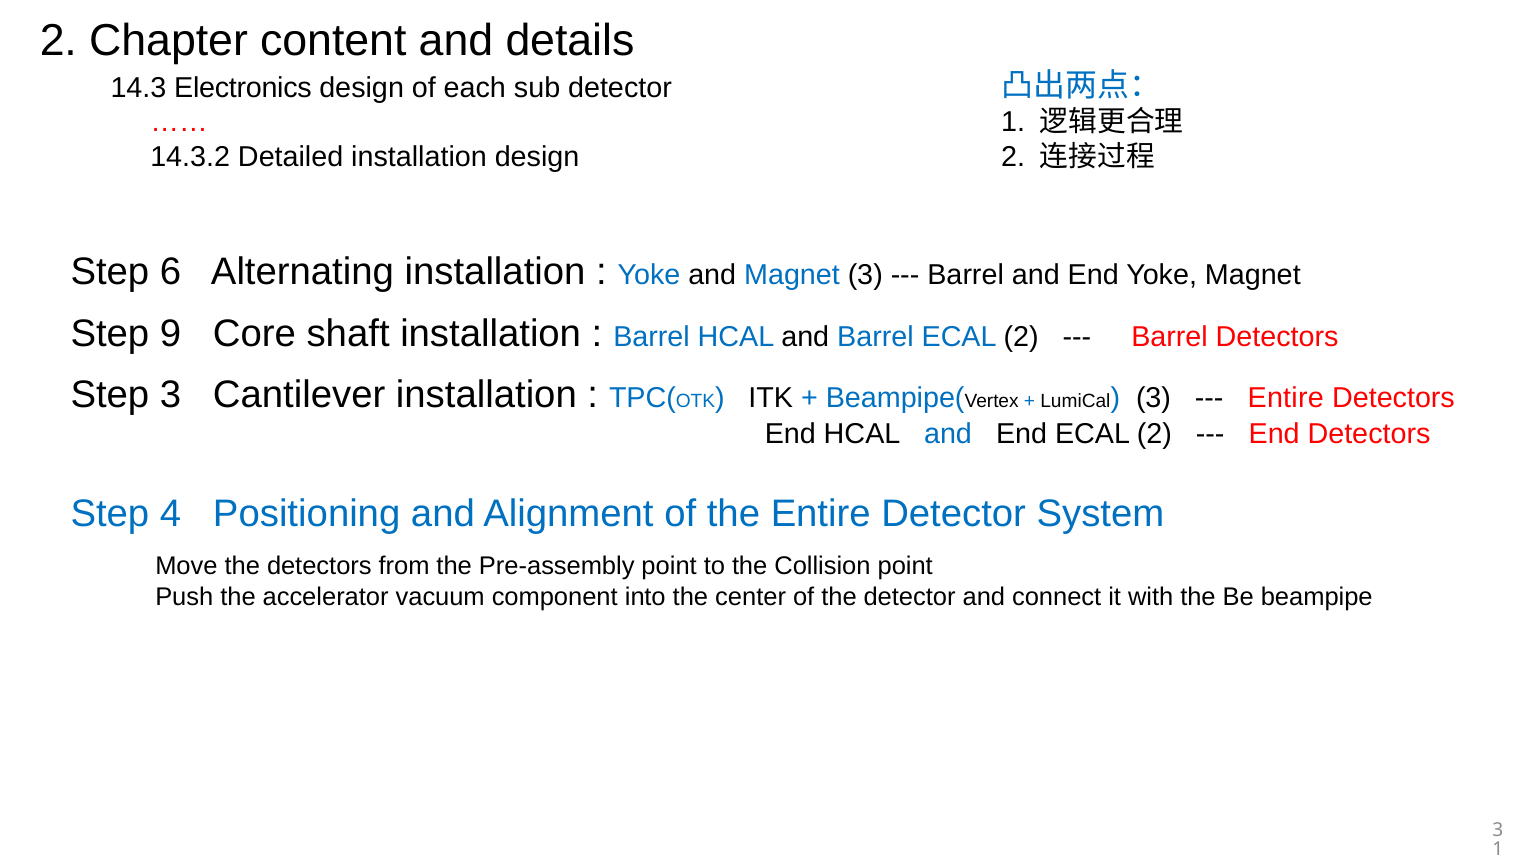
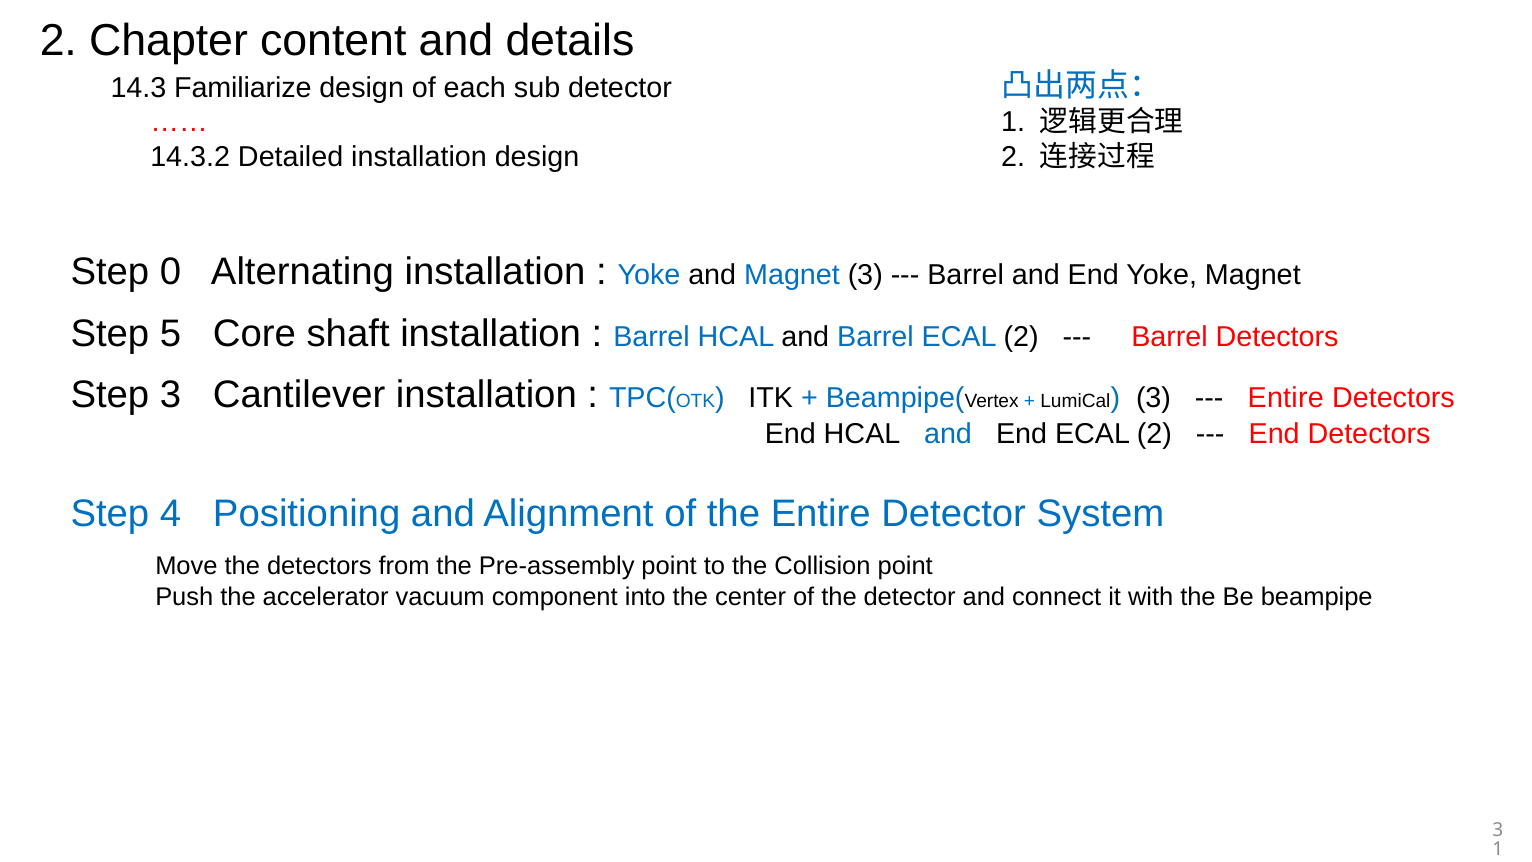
Electronics: Electronics -> Familiarize (243, 88)
6: 6 -> 0 (170, 272)
9: 9 -> 5 (170, 333)
